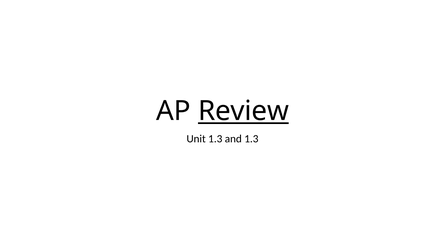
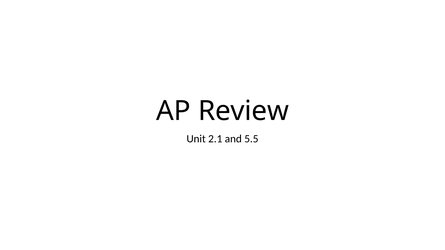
Review underline: present -> none (243, 111)
Unit 1.3: 1.3 -> 2.1 (215, 139)
and 1.3: 1.3 -> 5.5 (251, 139)
